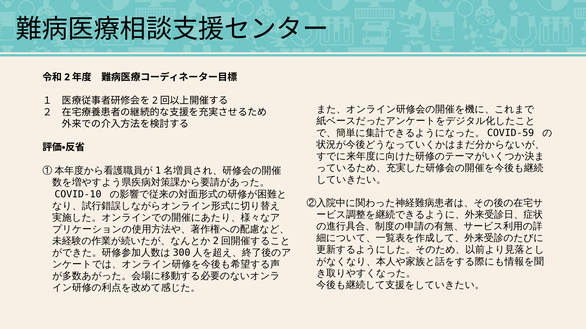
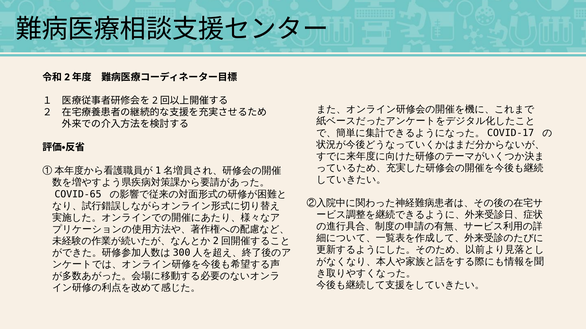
COVID-59: COVID-59 -> COVID-17 (511, 133)
COVID-10: COVID-10 -> COVID-65 (78, 195)
